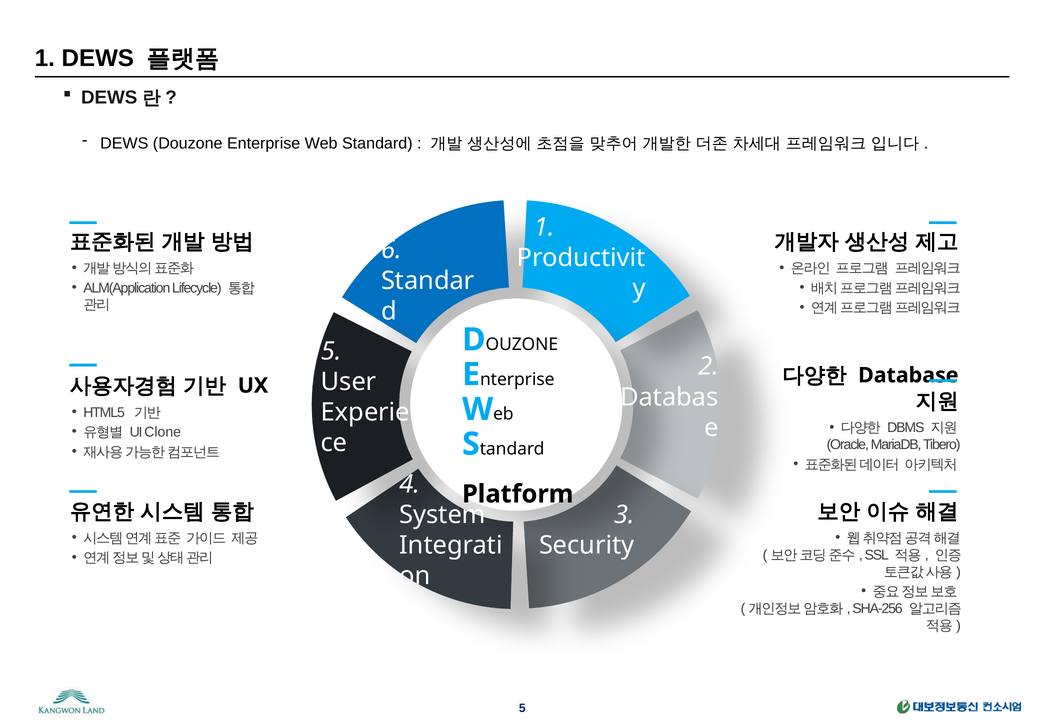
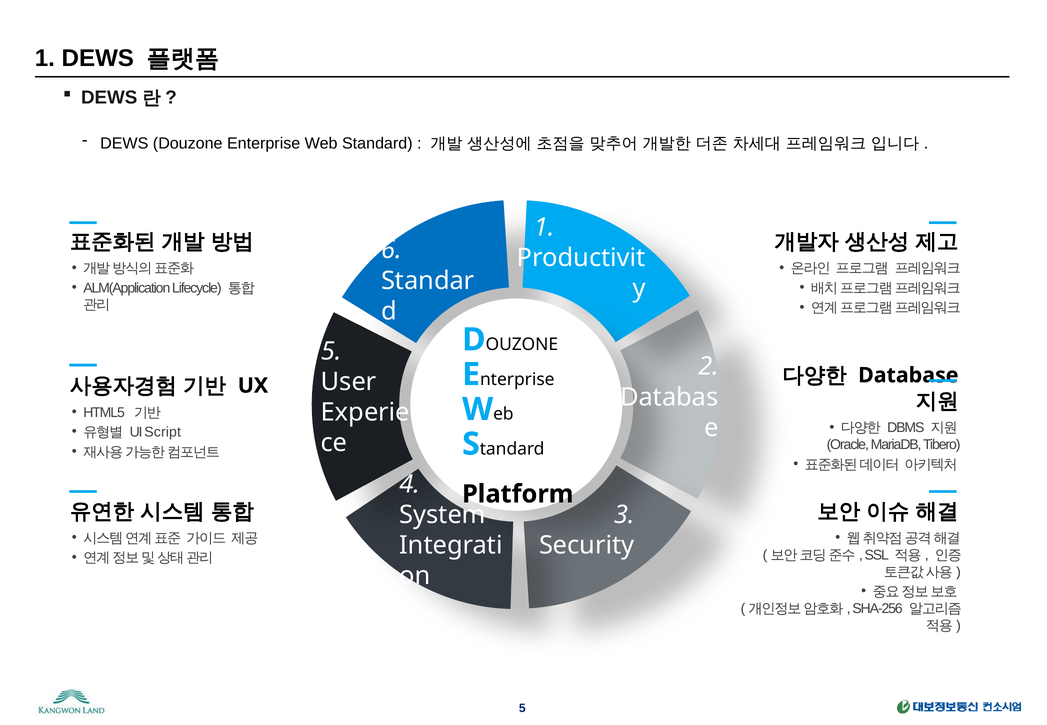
Clone: Clone -> Script (163, 432)
